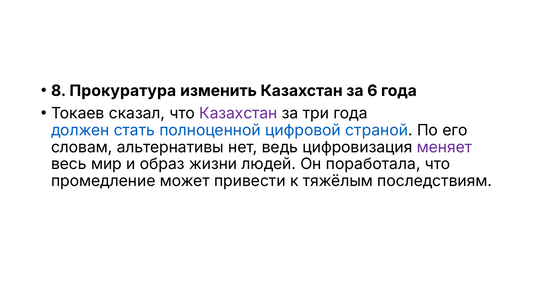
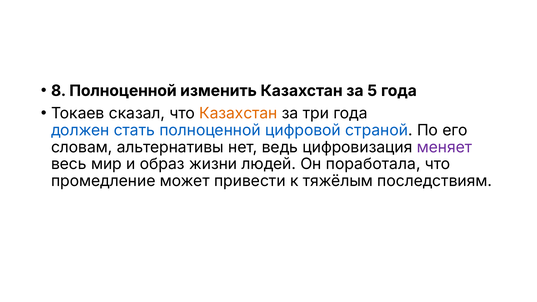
8 Прокуратура: Прокуратура -> Полноценной (123, 91)
6: 6 -> 5 (372, 91)
Казахстан colour: purple -> orange (238, 113)
